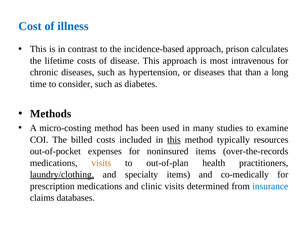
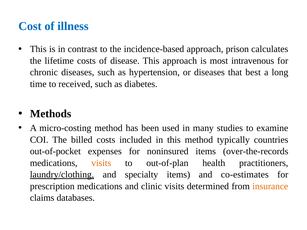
than: than -> best (253, 72)
consider: consider -> received (76, 84)
this underline: present -> none (174, 140)
resources: resources -> countries (271, 140)
co-medically: co-medically -> co-estimates (245, 175)
insurance colour: blue -> orange (270, 186)
